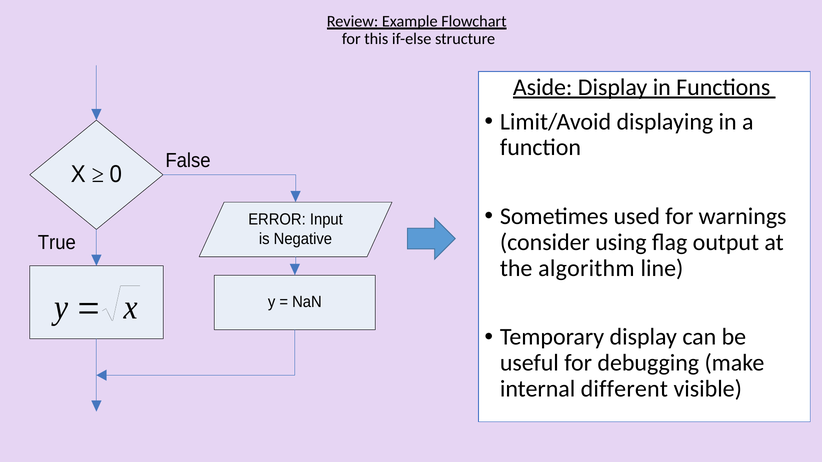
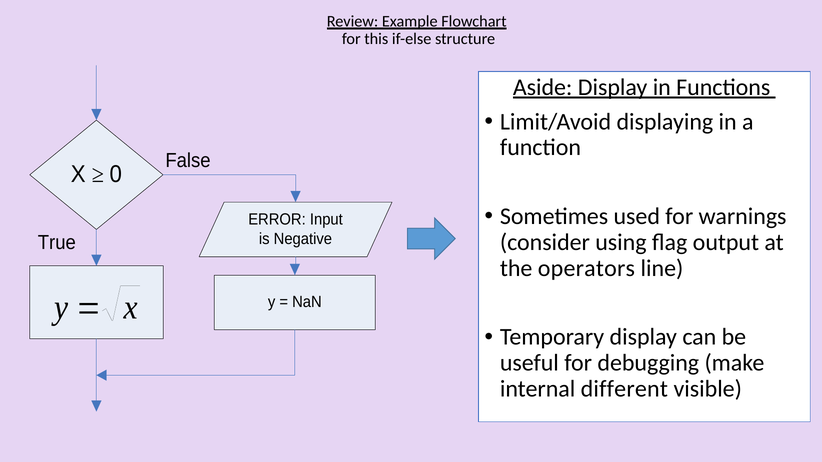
algorithm: algorithm -> operators (586, 268)
